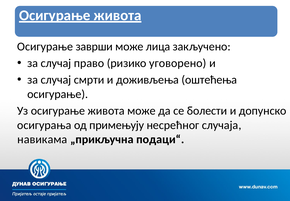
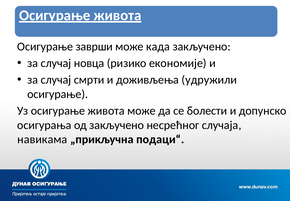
лица: лица -> када (158, 46)
право: право -> новца (89, 63)
уговорено: уговорено -> економије (178, 63)
оштећења: оштећења -> удружили (209, 80)
од примењују: примењују -> закључено (117, 125)
